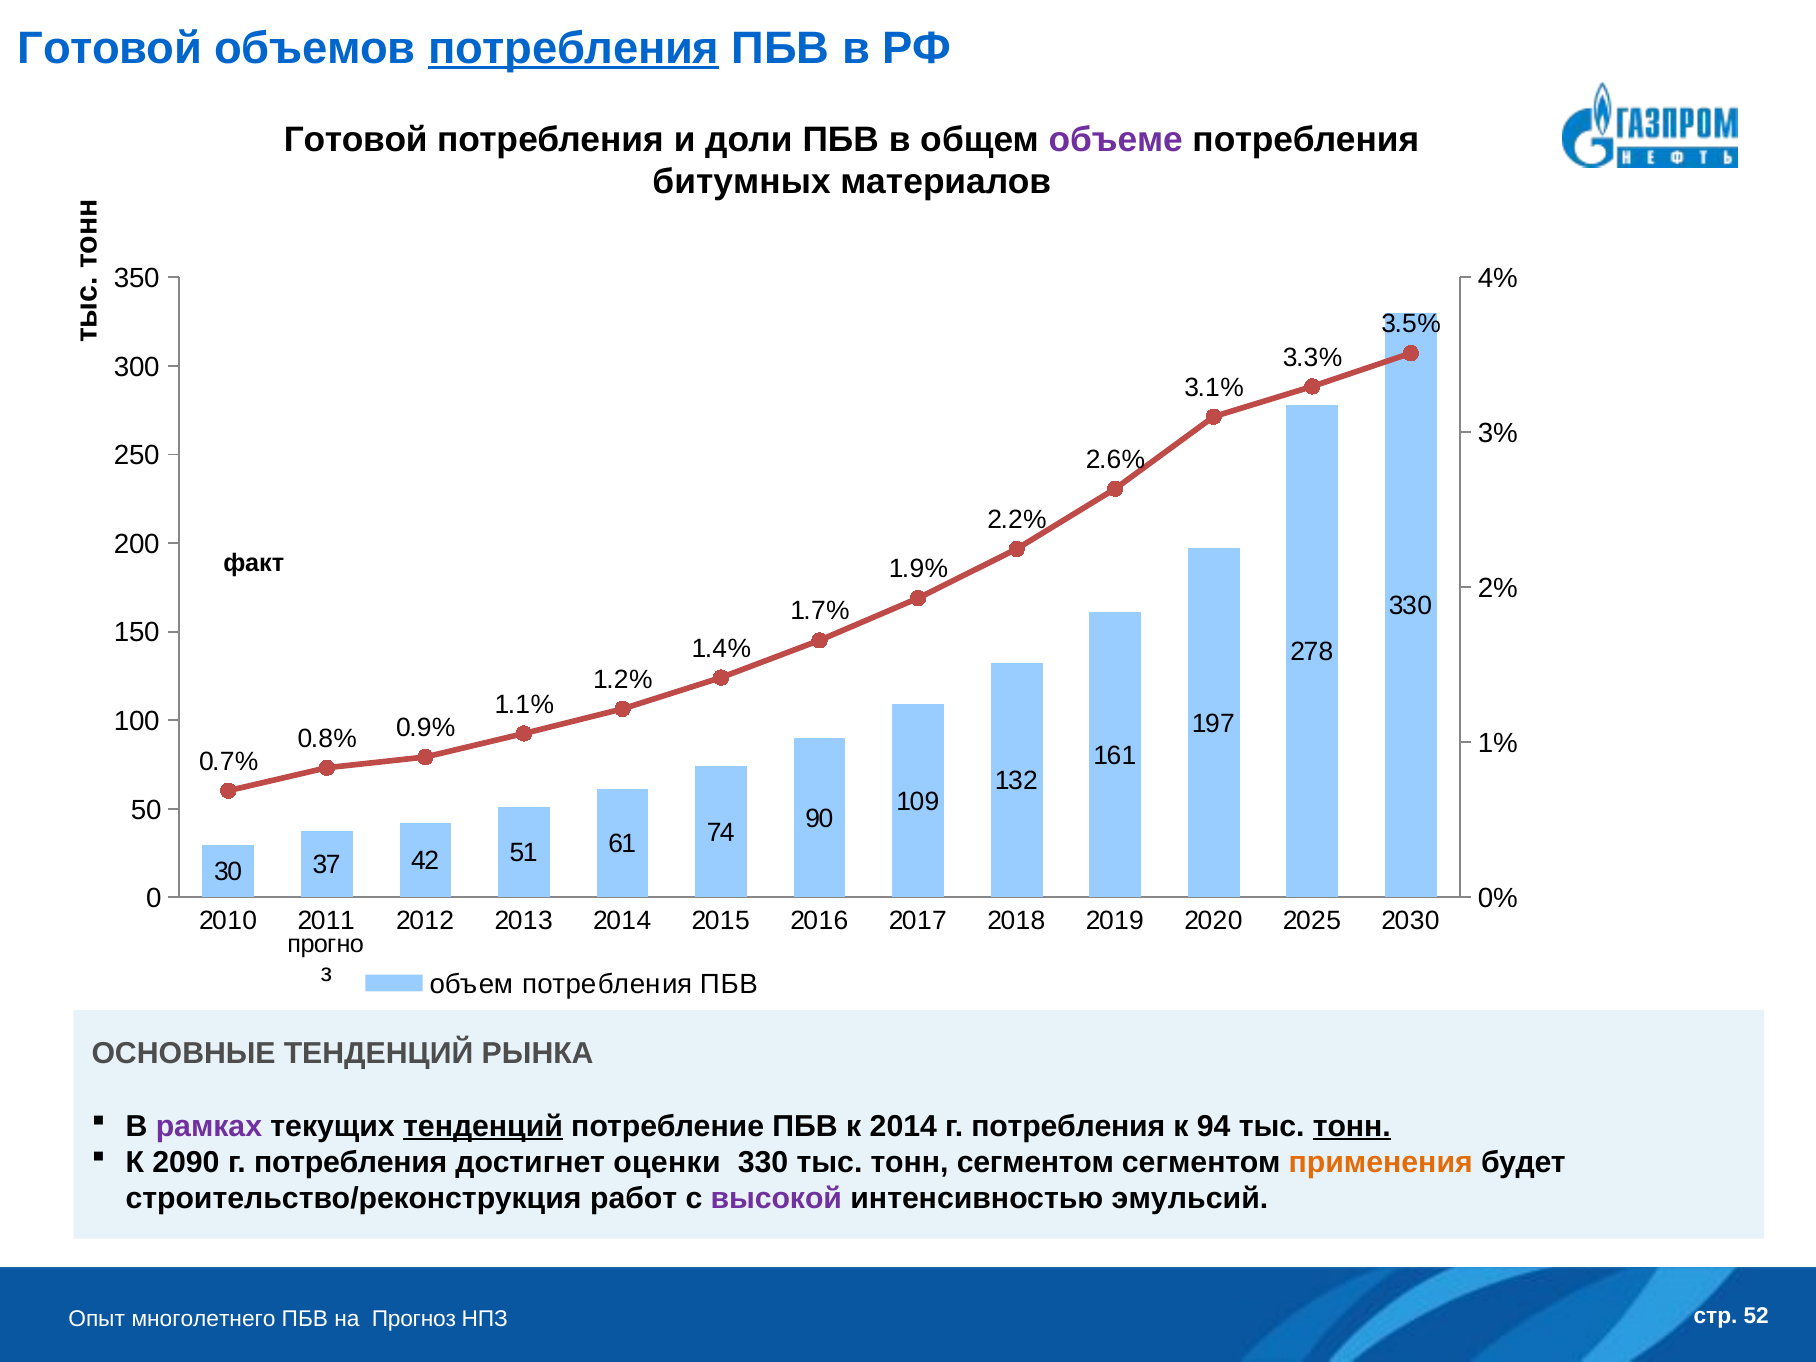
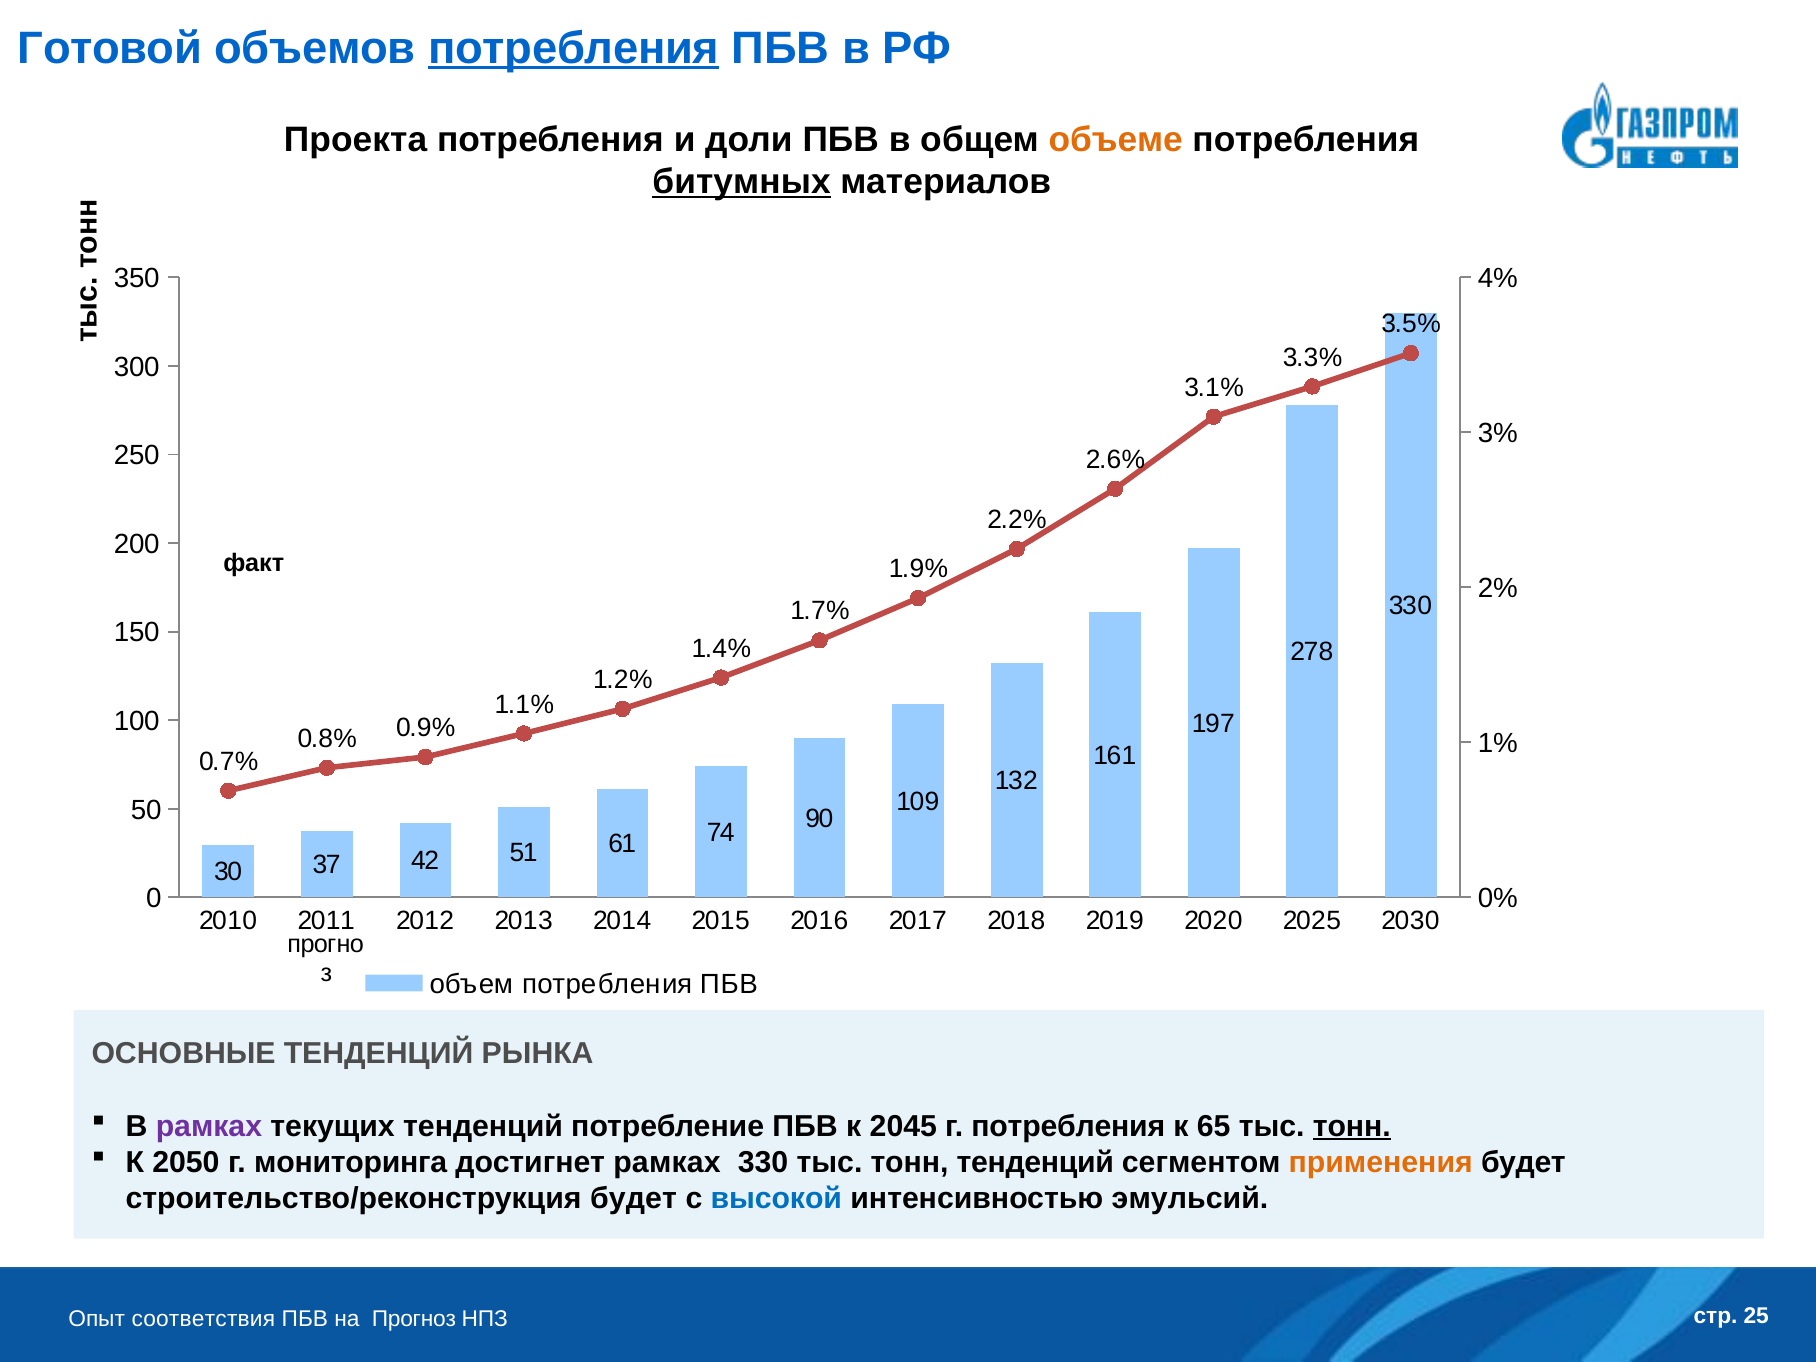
Готовой: Готовой -> Проекта (356, 140)
объеме colour: purple -> orange (1116, 140)
битумных underline: none -> present (742, 182)
тенденций underline: present -> none (483, 1126)
к 2014: 2014 -> 2045 (903, 1126)
94: 94 -> 65 (1214, 1126)
2090: 2090 -> 2050 (186, 1163)
потребления: потребления -> мониторинга (351, 1163)
достигнет оценки: оценки -> рамках (667, 1163)
тонн сегментом: сегментом -> тенденций (1035, 1163)
строительство/реконструкция работ: работ -> будет (633, 1199)
высокой colour: purple -> blue (776, 1199)
52: 52 -> 25 (1756, 1316)
многолетнего: многолетнего -> соответствия (203, 1319)
